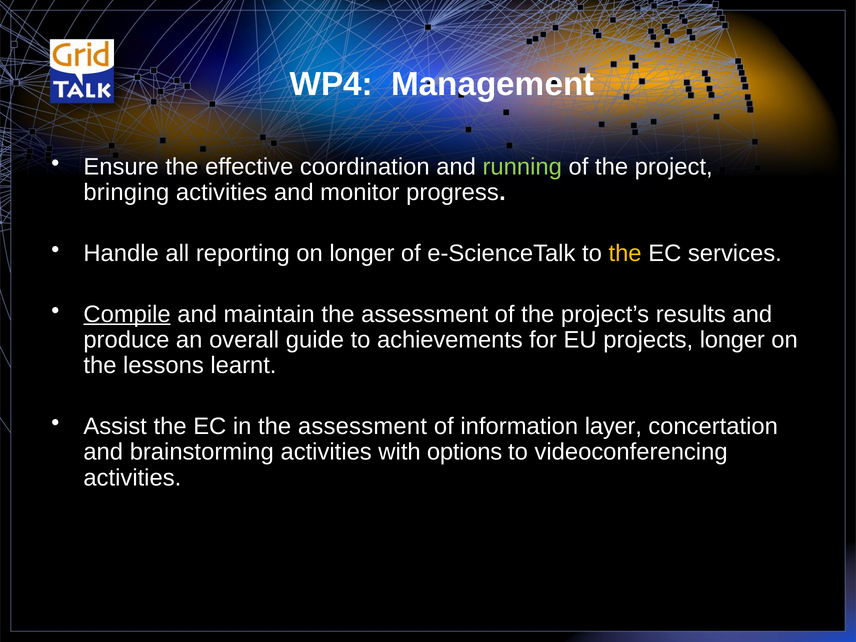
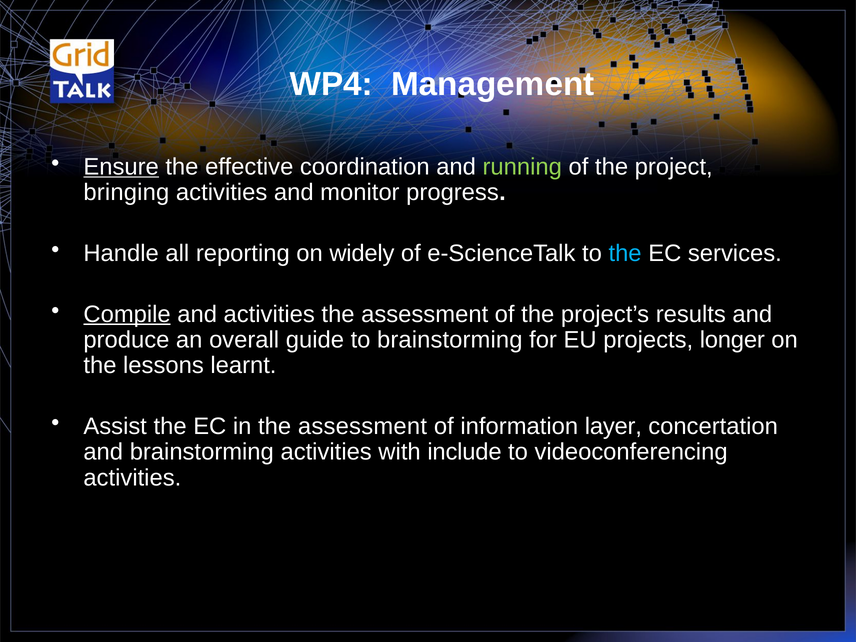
Ensure underline: none -> present (121, 167)
on longer: longer -> widely (362, 253)
the colour: yellow -> light blue (625, 253)
and maintain: maintain -> activities (269, 314)
to achievements: achievements -> brainstorming (450, 340)
options: options -> include (465, 452)
